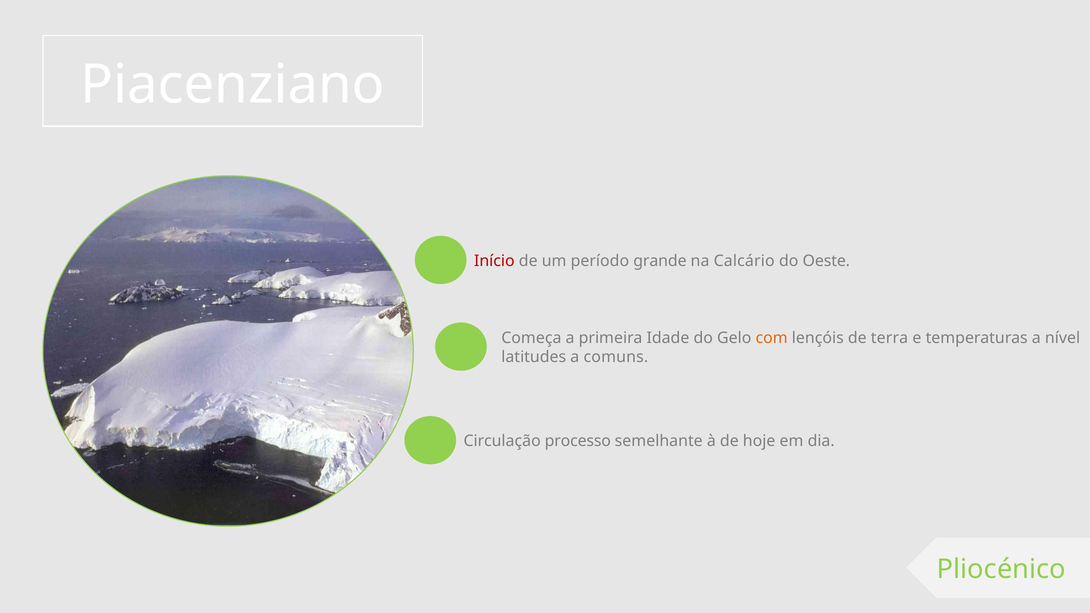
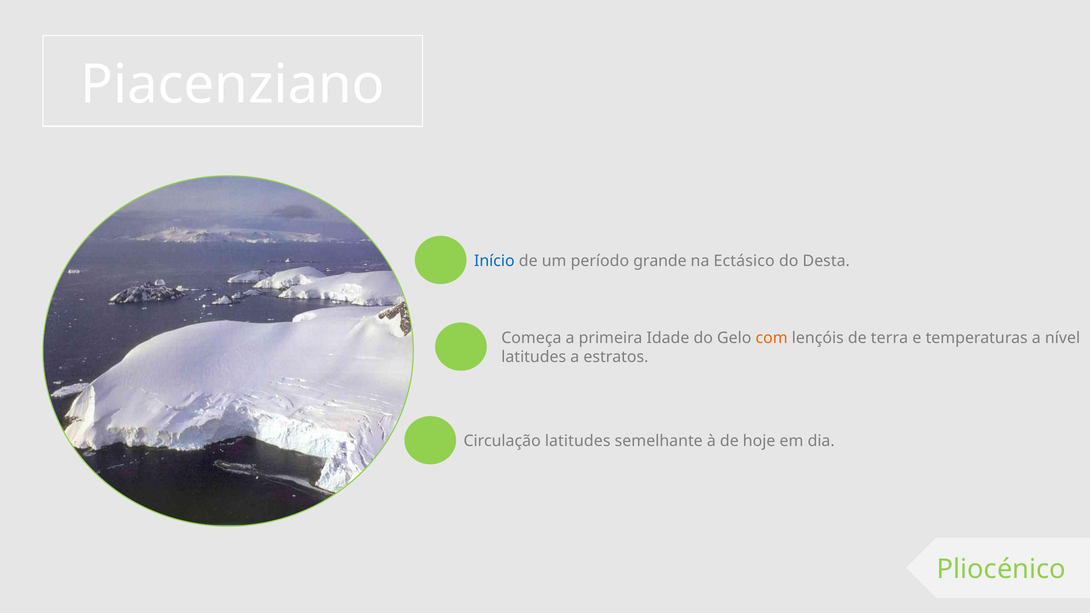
Início colour: red -> blue (494, 261)
Calcário: Calcário -> Ectásico (744, 261)
Oeste: Oeste -> Desta (826, 261)
comuns: comuns -> estratos (616, 357)
Circulação processo: processo -> latitudes (578, 441)
